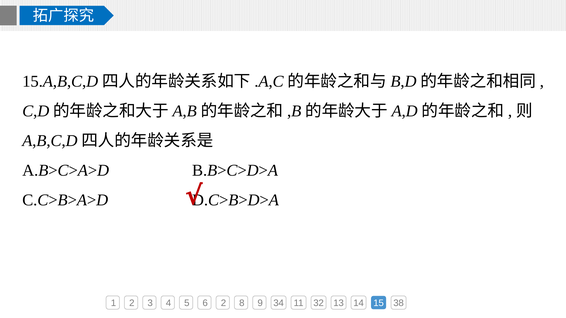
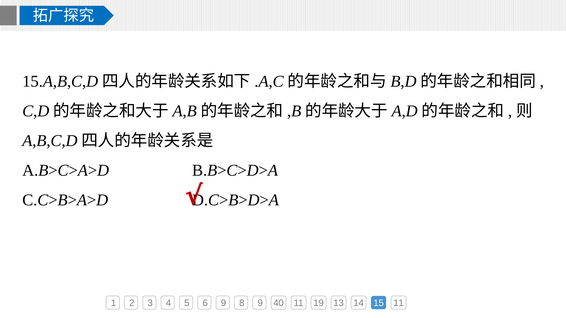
6 2: 2 -> 9 (224, 304)
34: 34 -> 40 (279, 304)
32: 32 -> 19 (319, 304)
15 38: 38 -> 11 (399, 304)
